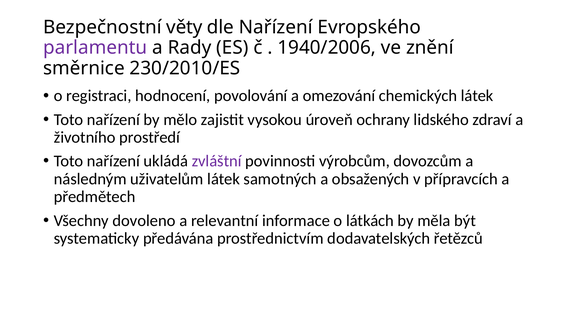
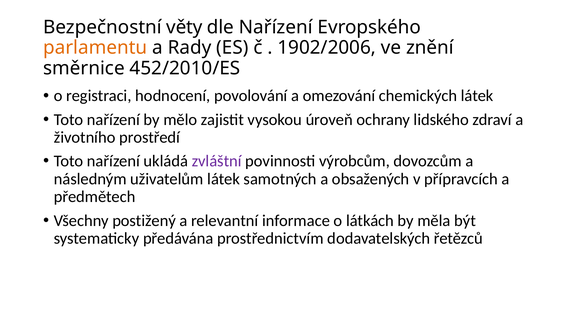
parlamentu colour: purple -> orange (95, 48)
1940/2006: 1940/2006 -> 1902/2006 (327, 48)
230/2010/ES: 230/2010/ES -> 452/2010/ES (185, 68)
dovoleno: dovoleno -> postižený (144, 221)
